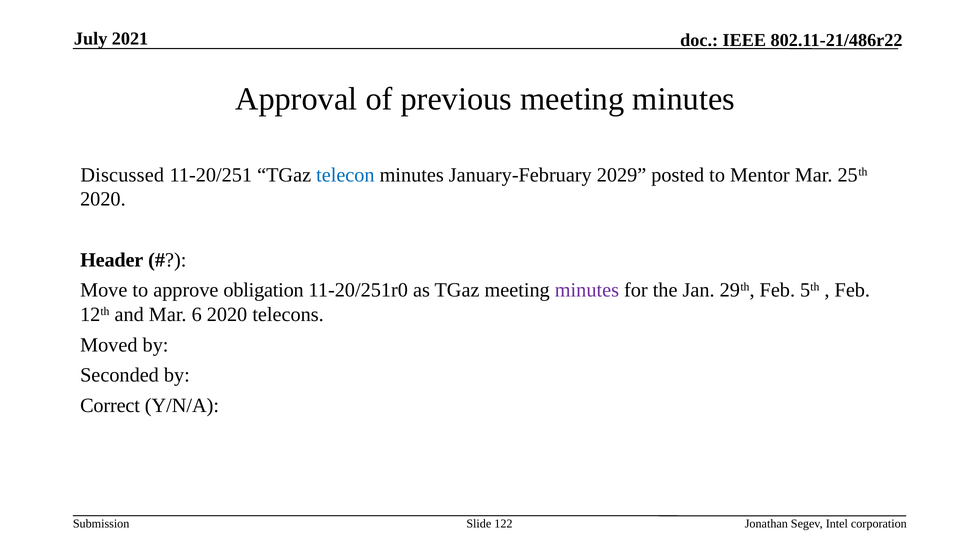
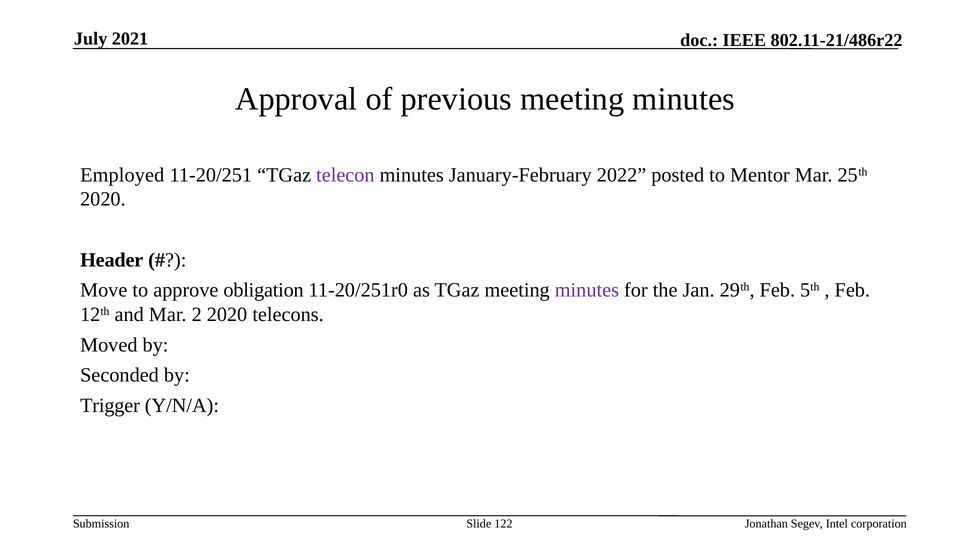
Discussed: Discussed -> Employed (122, 175)
telecon colour: blue -> purple (345, 175)
2029: 2029 -> 2022 (622, 175)
6: 6 -> 2 (197, 315)
Correct: Correct -> Trigger (110, 406)
